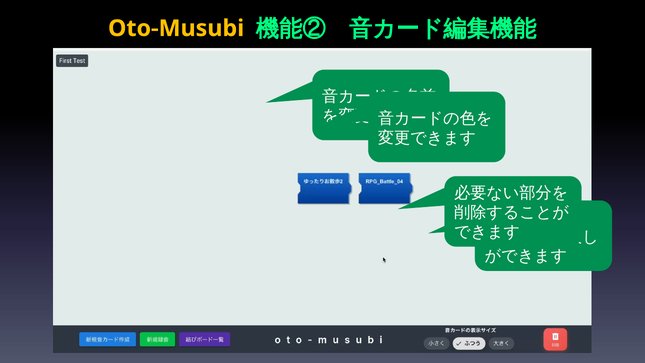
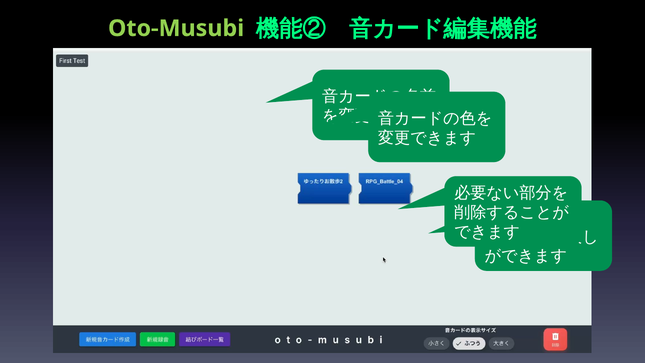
Oto-Musubi colour: yellow -> light green (176, 28)
